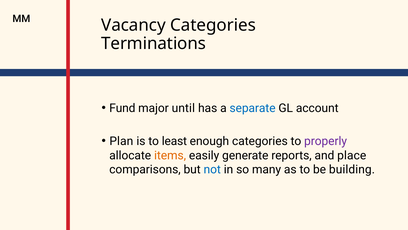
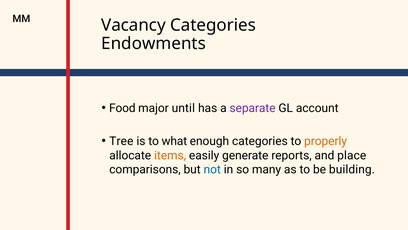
Terminations: Terminations -> Endowments (154, 43)
Fund: Fund -> Food (122, 108)
separate colour: blue -> purple (253, 108)
Plan: Plan -> Tree (121, 141)
least: least -> what (174, 141)
properly colour: purple -> orange (326, 141)
